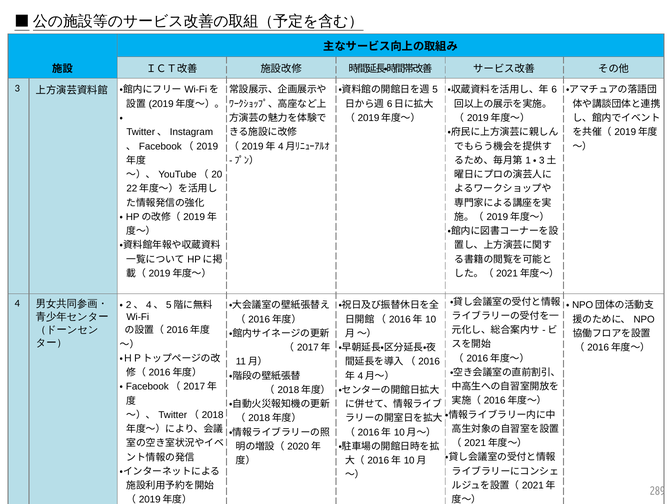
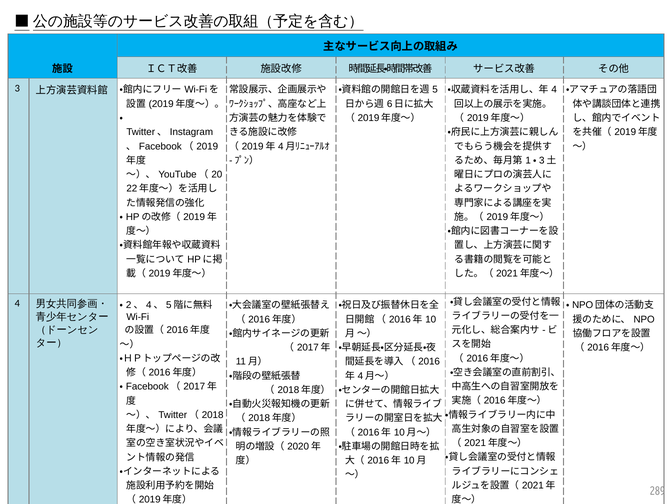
6: 6 -> 4 (554, 90)
